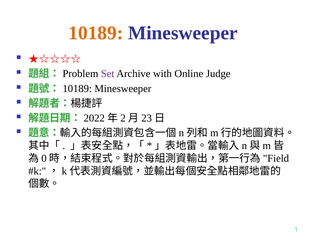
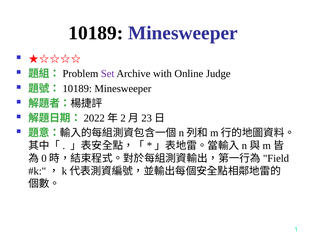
10189 colour: orange -> black (96, 33)
